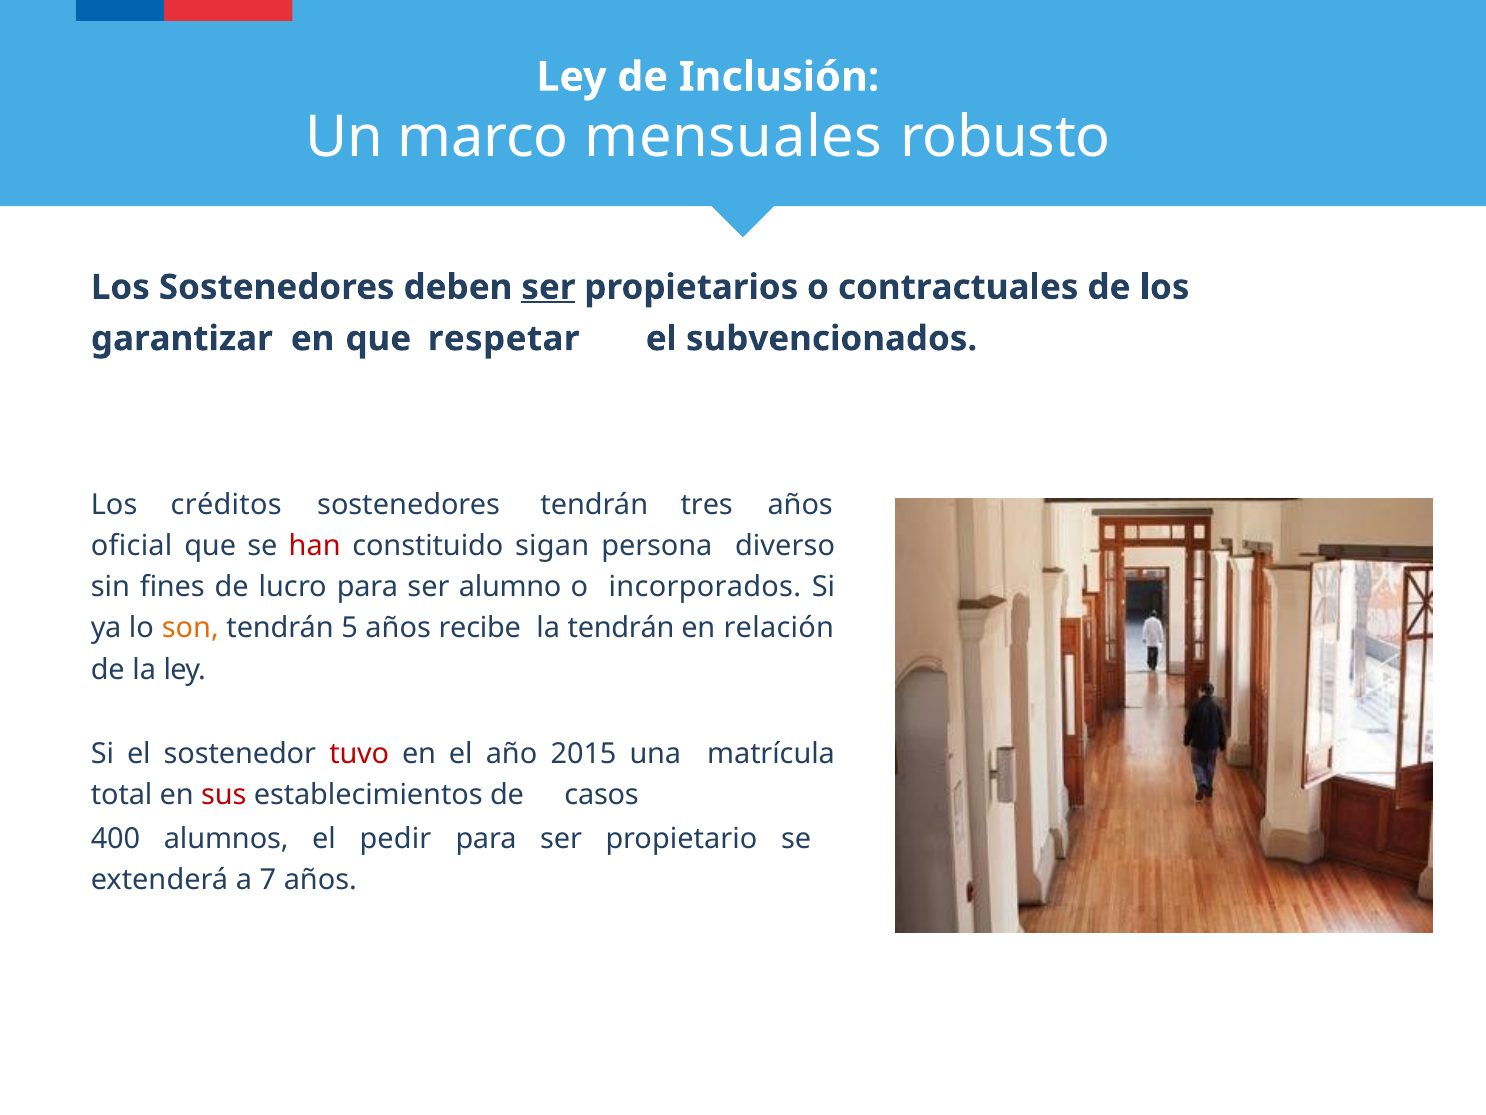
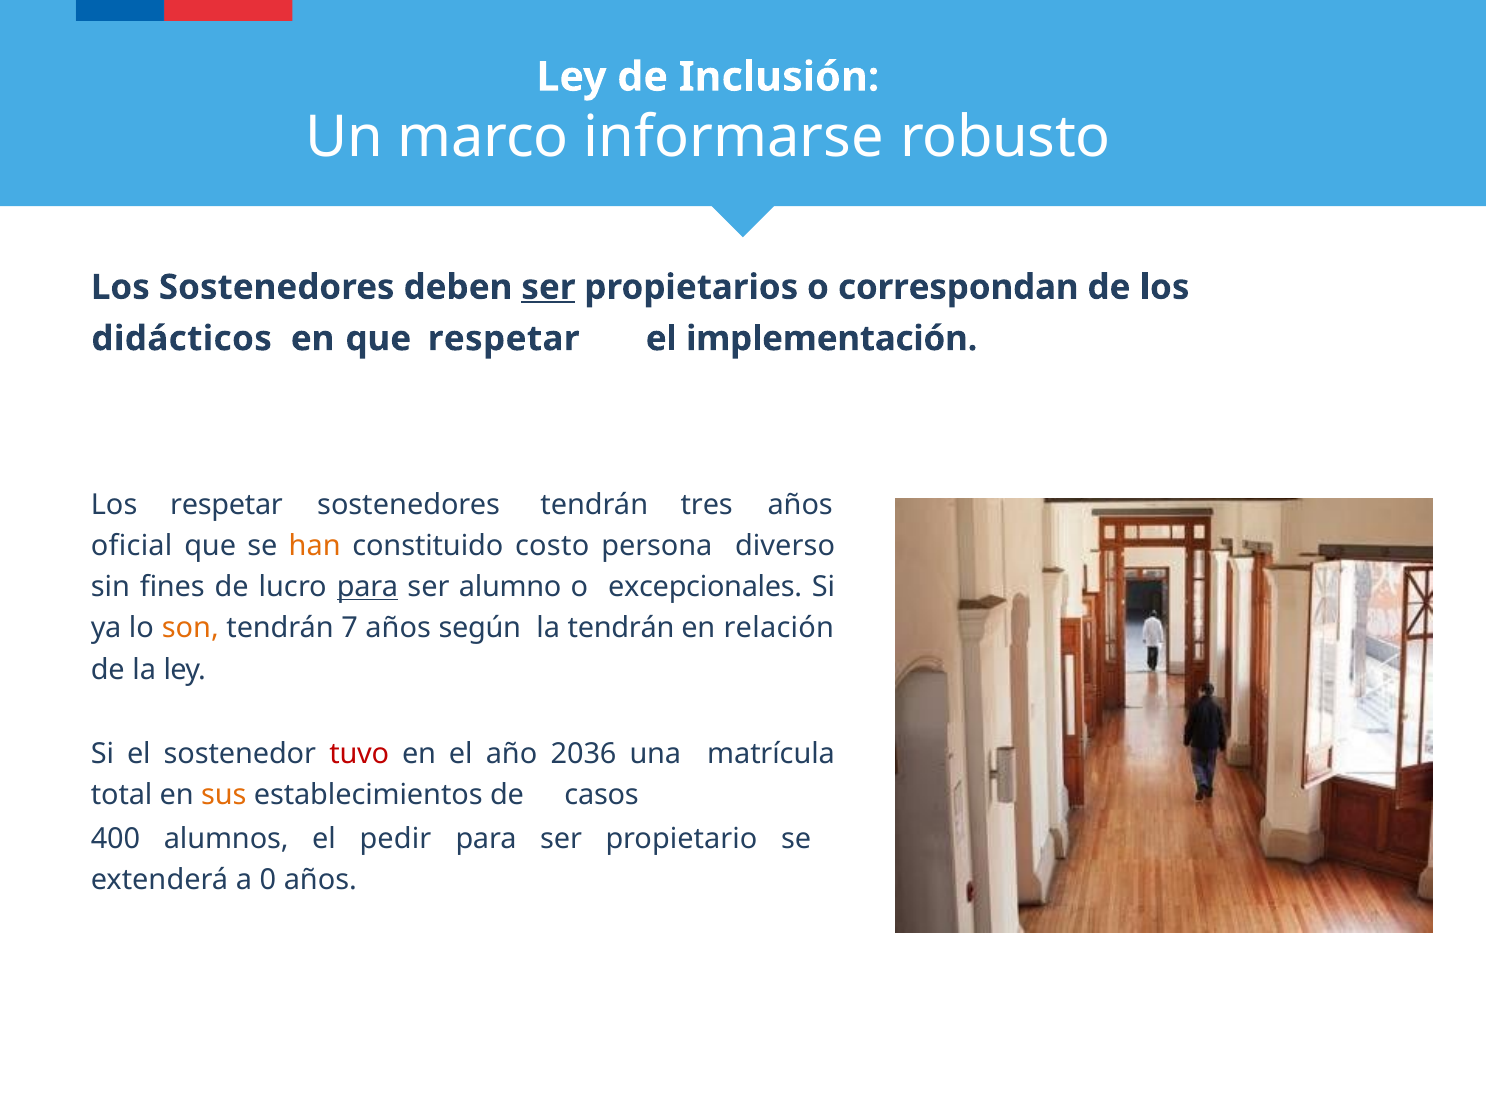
mensuales: mensuales -> informarse (734, 138)
contractuales: contractuales -> correspondan (958, 287)
garantizar: garantizar -> didácticos (182, 339)
subvencionados: subvencionados -> implementación (832, 339)
Los créditos: créditos -> respetar (227, 504)
han colour: red -> orange (315, 546)
sigan: sigan -> costo (552, 546)
para underline: none -> present (368, 587)
incorporados: incorporados -> excepcionales (705, 587)
5: 5 -> 7 (350, 628)
recibe: recibe -> según (480, 628)
2015: 2015 -> 2036 (584, 753)
sus colour: red -> orange (224, 795)
7: 7 -> 0 (268, 880)
